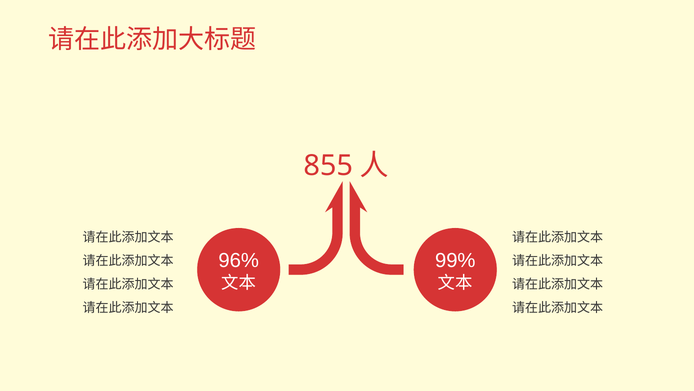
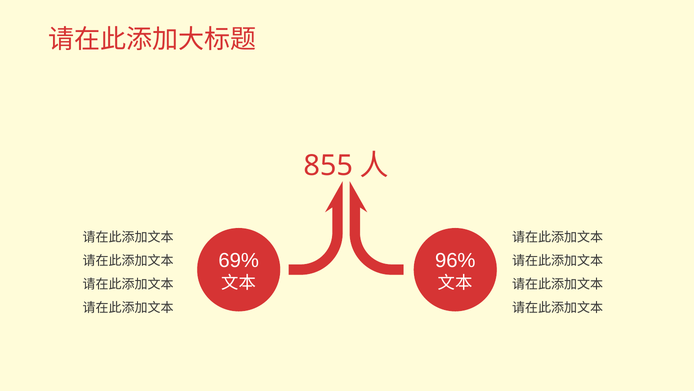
96%: 96% -> 69% (239, 260)
99%: 99% -> 96% (455, 260)
